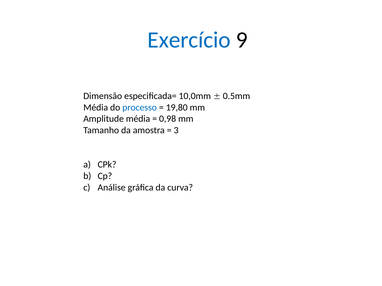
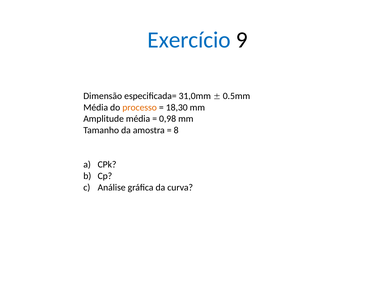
10,0mm: 10,0mm -> 31,0mm (195, 96)
processo colour: blue -> orange (140, 108)
19,80: 19,80 -> 18,30 (177, 108)
3: 3 -> 8 (176, 131)
